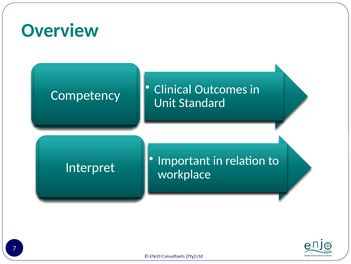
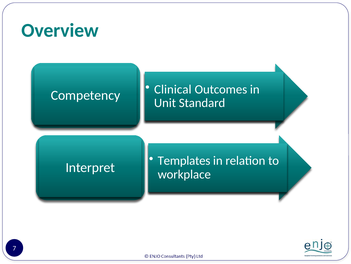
Important: Important -> Templates (184, 160)
